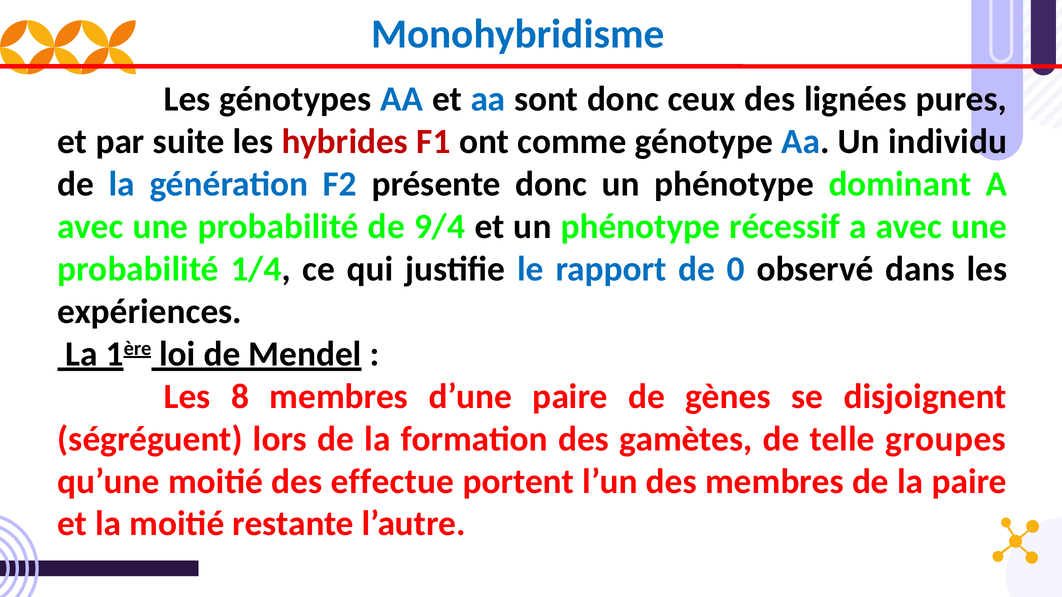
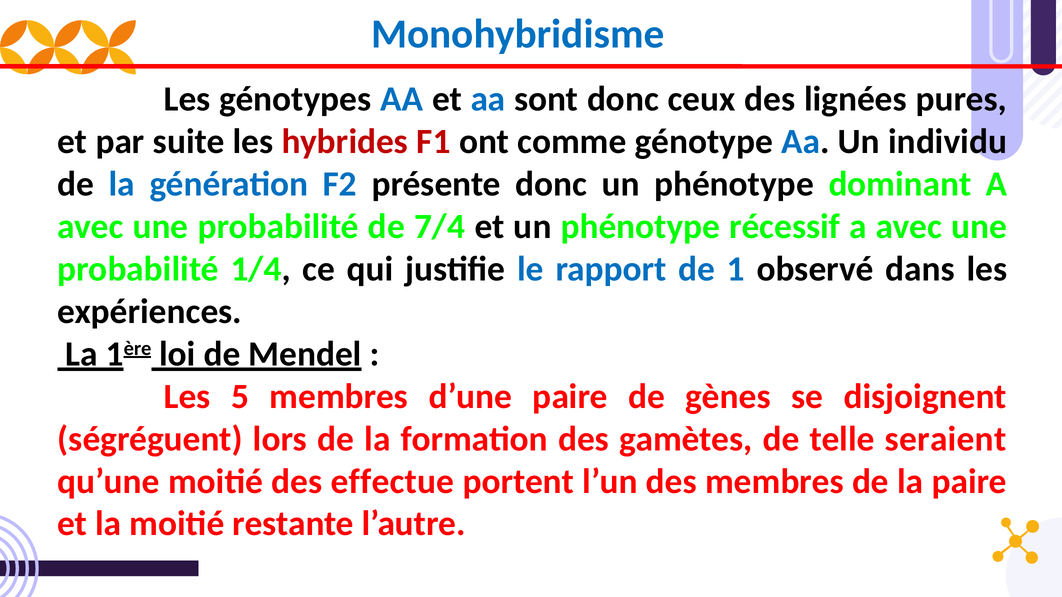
9/4: 9/4 -> 7/4 (440, 227)
0: 0 -> 1 (736, 269)
8: 8 -> 5 (240, 397)
groupes: groupes -> seraient (946, 439)
